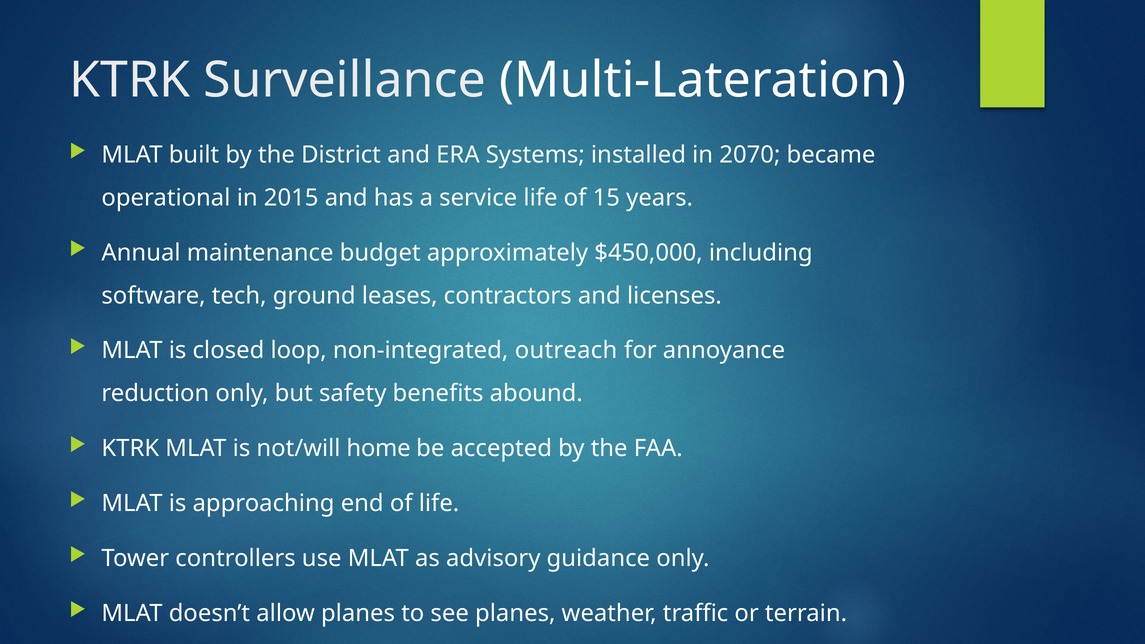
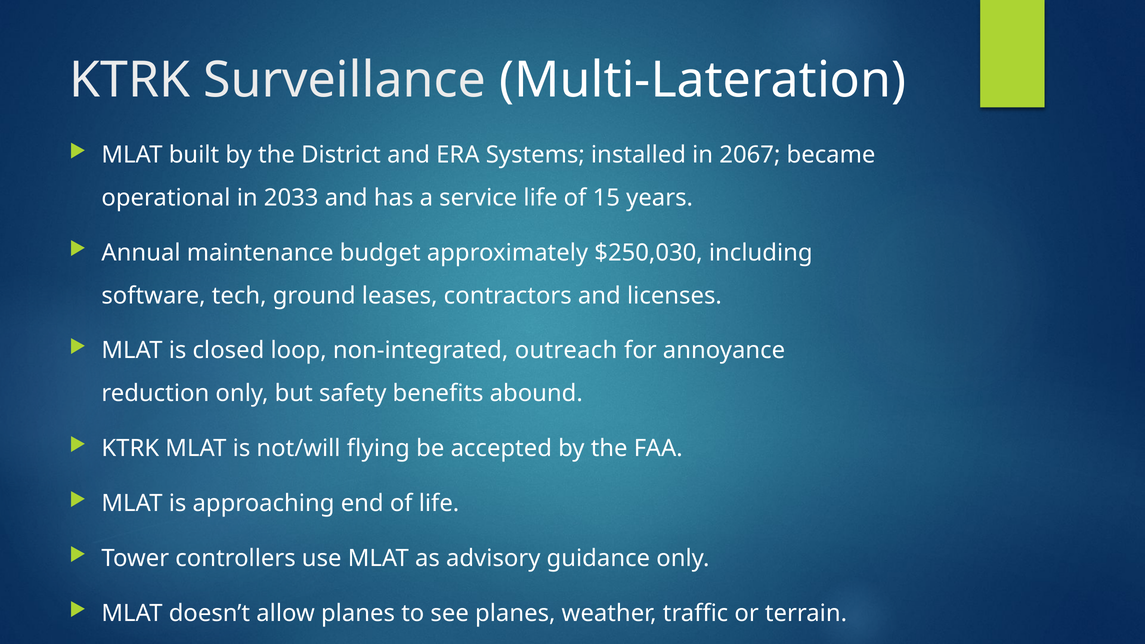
2070: 2070 -> 2067 (750, 155)
2015: 2015 -> 2033 (291, 198)
$450,000: $450,000 -> $250,030 (649, 253)
home: home -> flying (378, 449)
